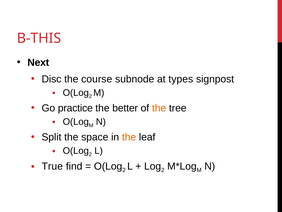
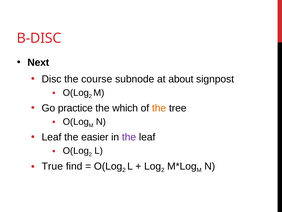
B-THIS: B-THIS -> B-DISC (39, 38)
types: types -> about (181, 79)
better: better -> which (125, 108)
Split: Split -> Leaf (51, 137)
space: space -> easier (95, 137)
the colour: orange -> purple (129, 137)
